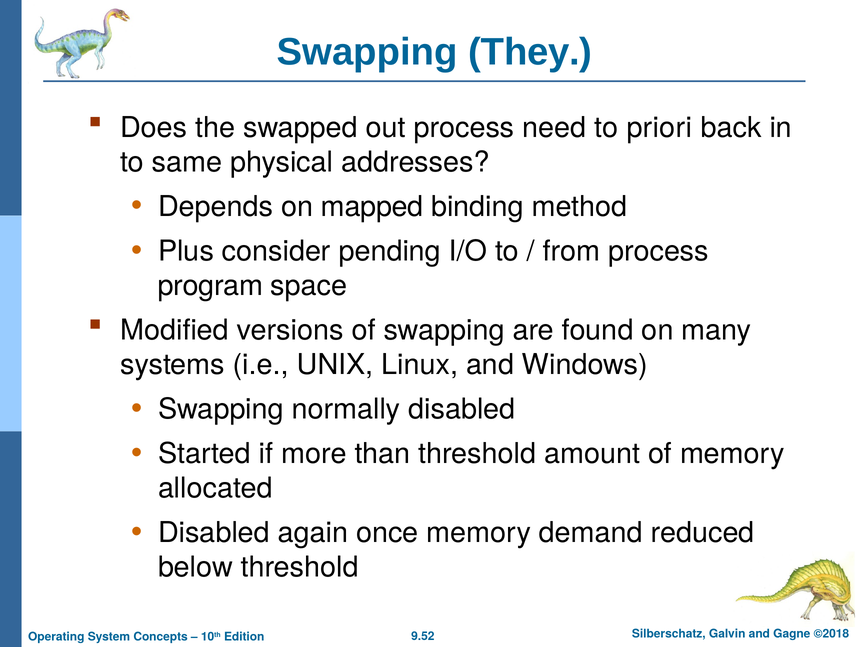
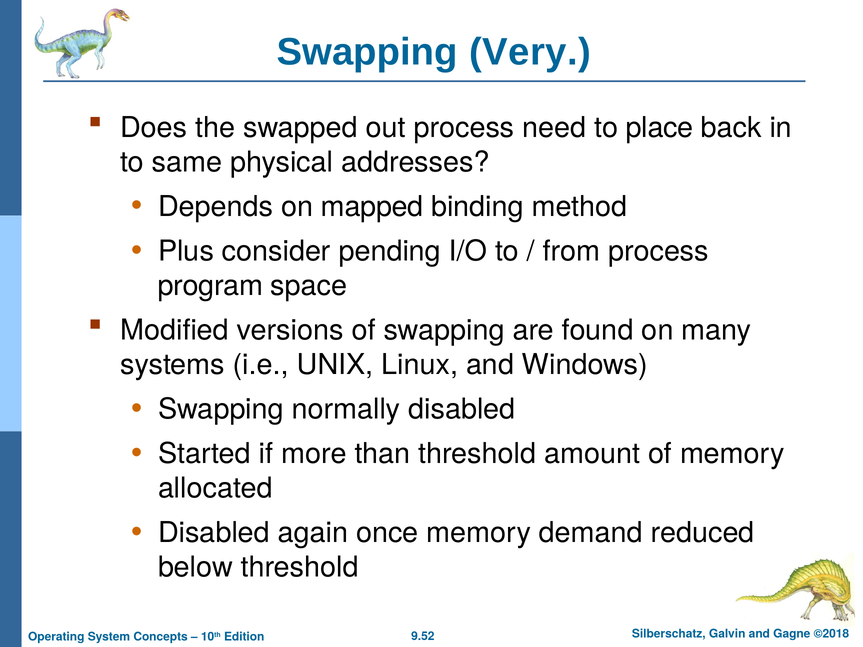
They: They -> Very (530, 52)
priori: priori -> place (660, 128)
